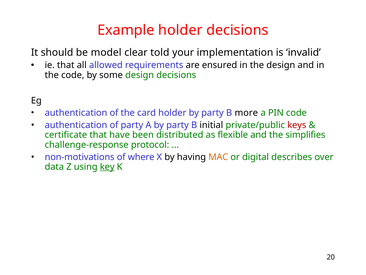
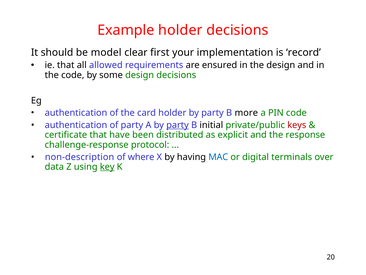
told: told -> first (160, 52)
invalid: invalid -> record (303, 52)
party underline: none -> present (178, 125)
flexible: flexible -> explicit (233, 135)
simplifies: simplifies -> response (305, 135)
non-motivations: non-motivations -> non-description (80, 157)
MAC colour: orange -> blue (218, 157)
describes: describes -> terminals (292, 157)
